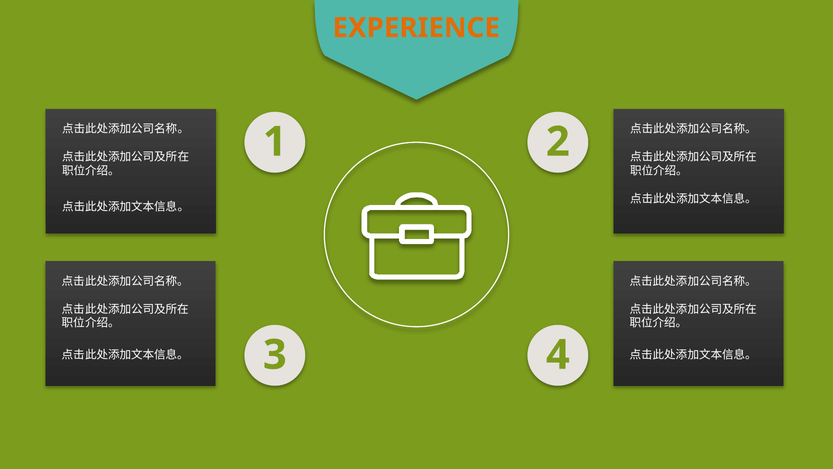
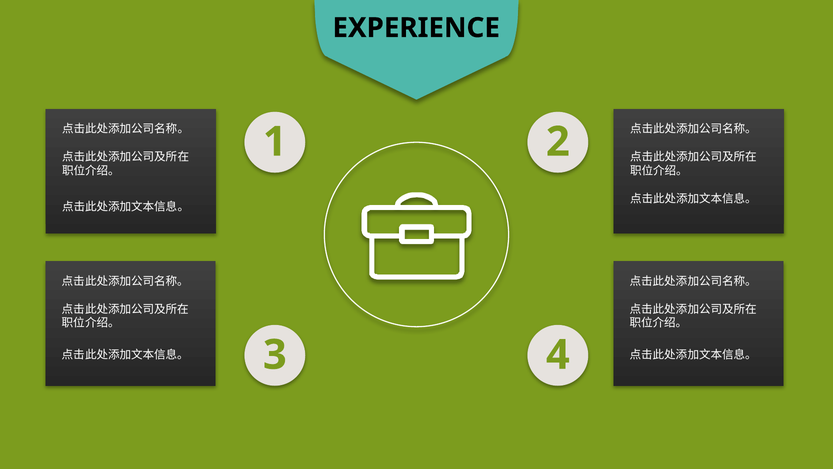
EXPERIENCE colour: orange -> black (416, 28)
